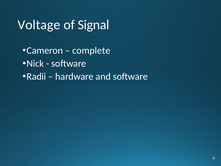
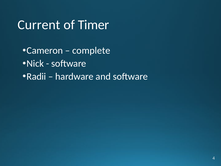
Voltage: Voltage -> Current (39, 25)
Signal: Signal -> Timer (93, 25)
